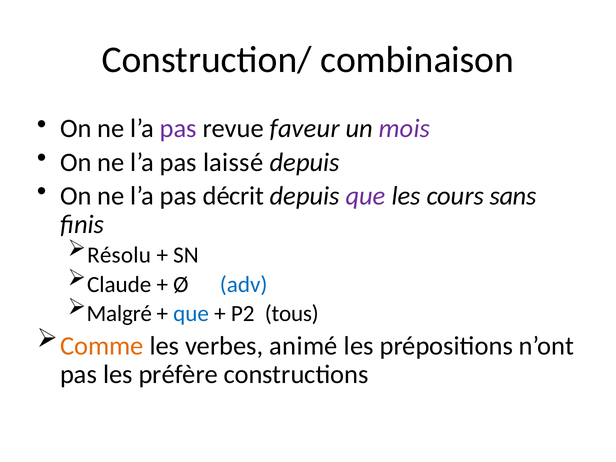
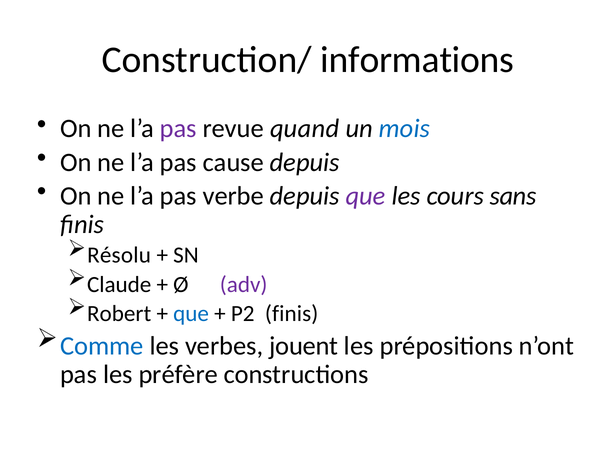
combinaison: combinaison -> informations (417, 60)
faveur: faveur -> quand (305, 129)
mois colour: purple -> blue (404, 129)
laissé: laissé -> cause (233, 162)
décrit: décrit -> verbe (233, 196)
adv colour: blue -> purple (244, 284)
Malgré: Malgré -> Robert (119, 314)
P2 tous: tous -> finis (292, 314)
Comme colour: orange -> blue (102, 346)
animé: animé -> jouent (304, 346)
